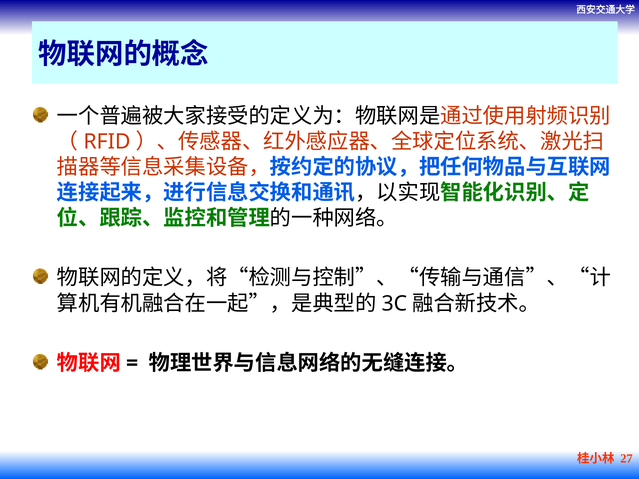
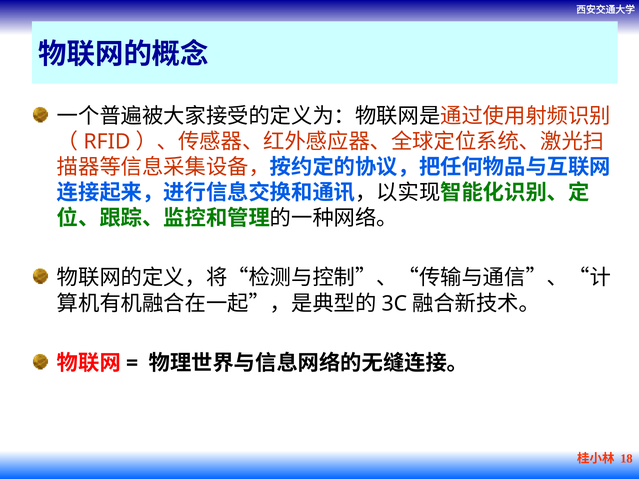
27: 27 -> 18 (626, 459)
